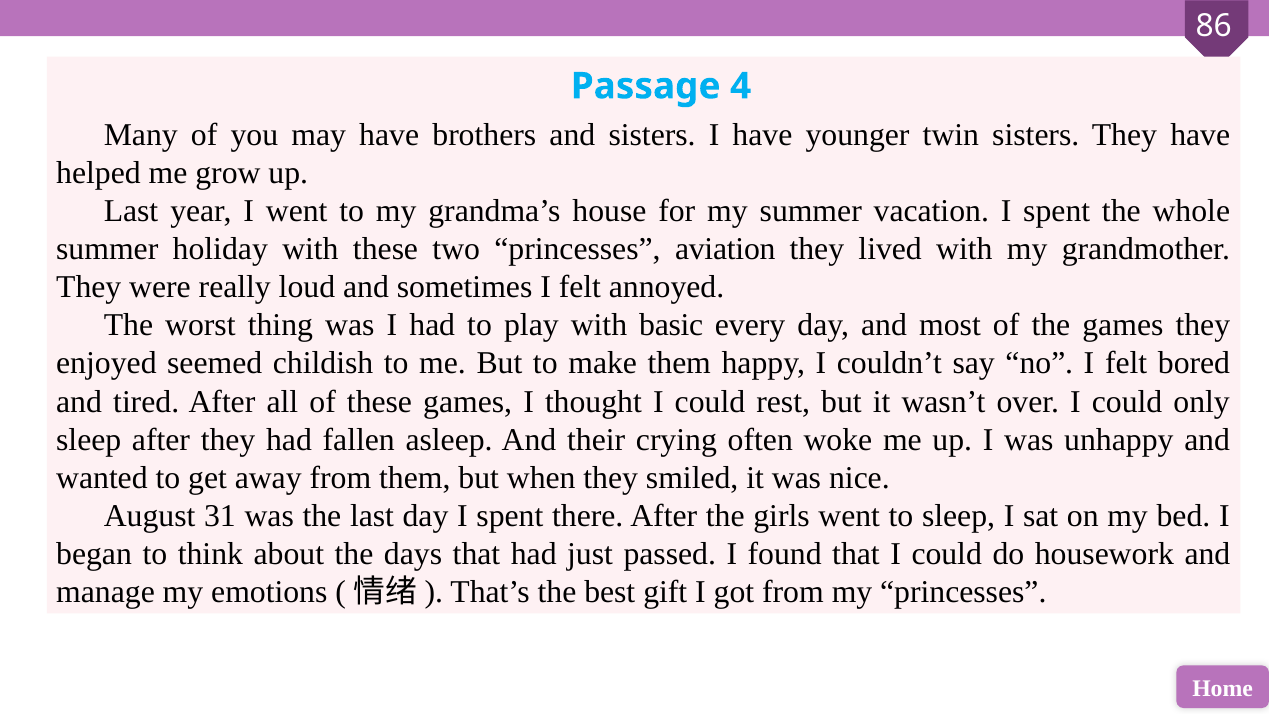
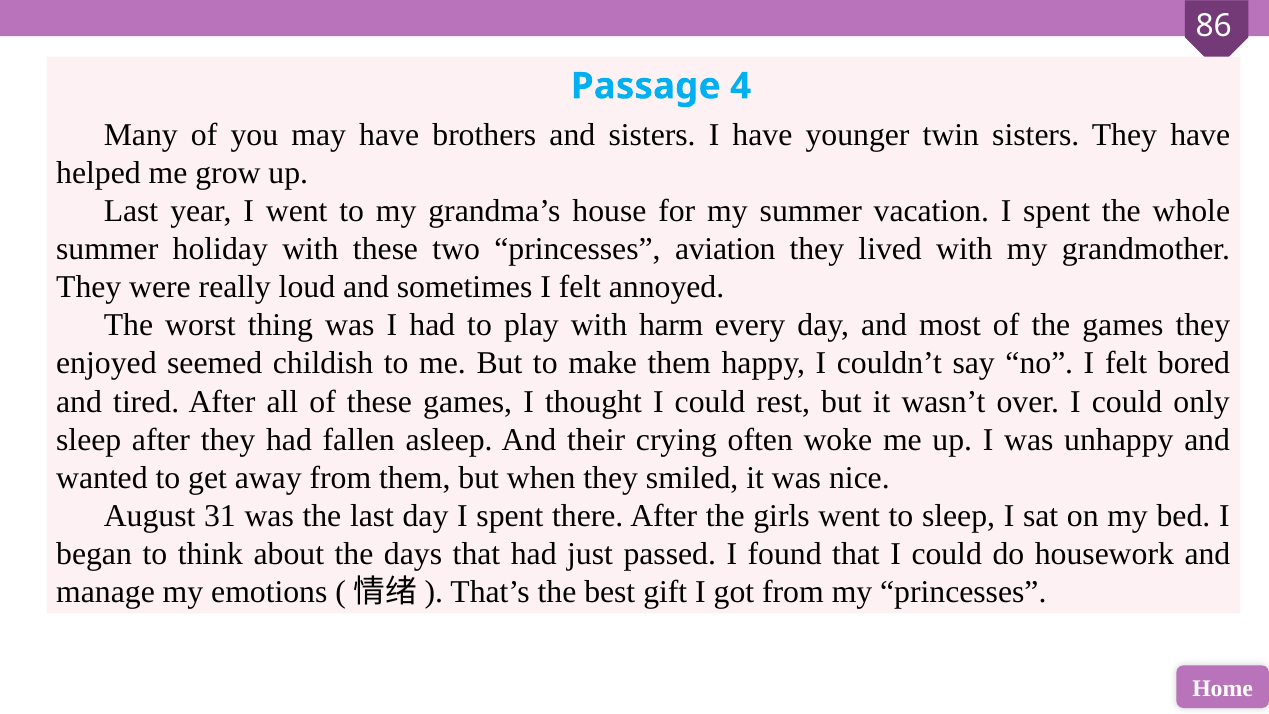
basic: basic -> harm (671, 325)
